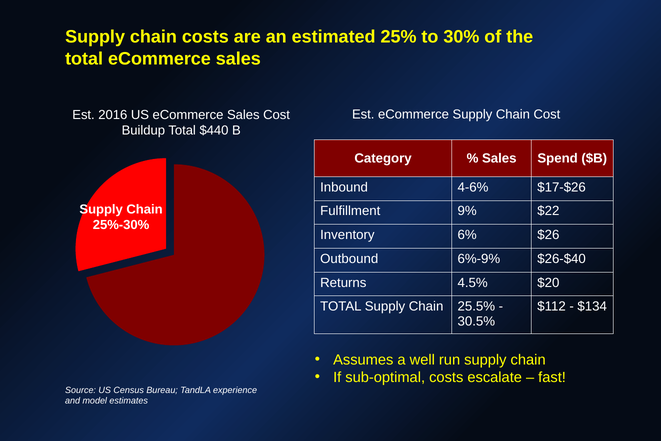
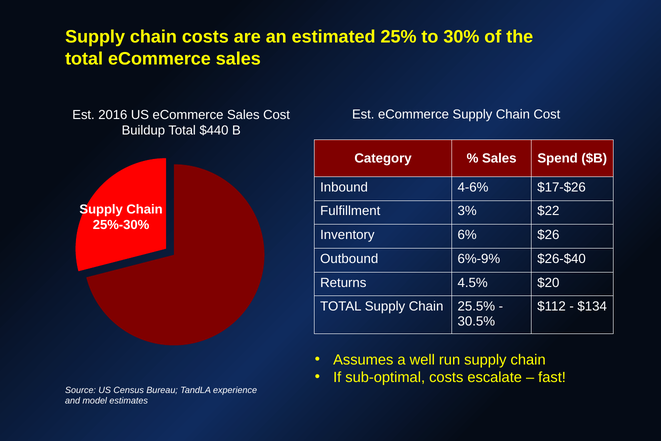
9%: 9% -> 3% (467, 211)
